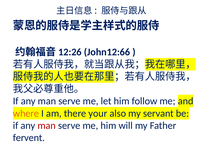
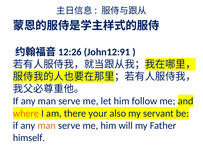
John12:66: John12:66 -> John12:91 (107, 52)
man colour: red -> orange (47, 125)
fervent: fervent -> himself (29, 137)
